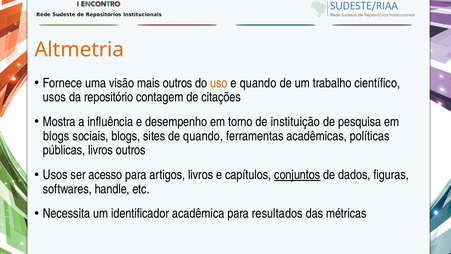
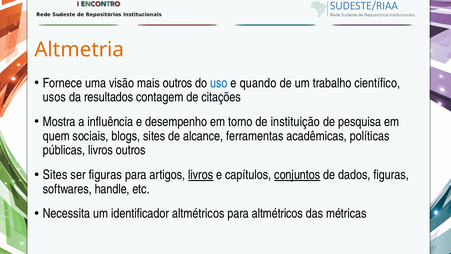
uso colour: orange -> blue (219, 83)
repositório: repositório -> resultados (109, 97)
blogs: blogs -> quem (56, 136)
de quando: quando -> alcance (203, 136)
Usos: Usos -> Sites (55, 175)
ser acesso: acesso -> figuras (105, 175)
livros underline: none -> present (201, 175)
identificador acadêmica: acadêmica -> altmétricos (198, 213)
para resultados: resultados -> altmétricos (277, 213)
